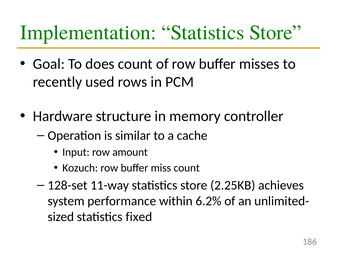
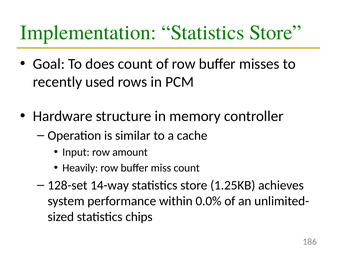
Kozuch: Kozuch -> Heavily (80, 168)
11-way: 11-way -> 14-way (110, 185)
2.25KB: 2.25KB -> 1.25KB (233, 185)
6.2%: 6.2% -> 0.0% (208, 201)
fixed: fixed -> chips (139, 217)
